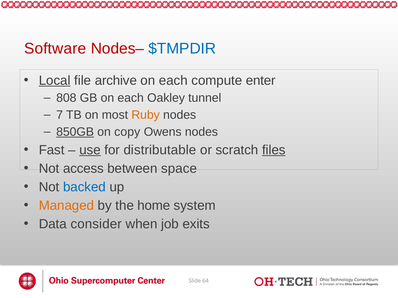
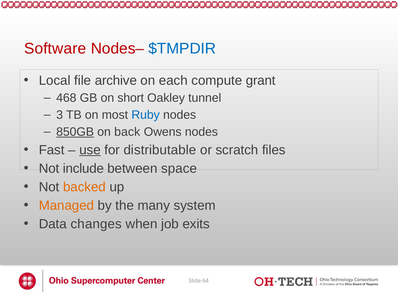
Local underline: present -> none (55, 81)
enter: enter -> grant (261, 81)
808: 808 -> 468 (66, 98)
GB on each: each -> short (131, 98)
7: 7 -> 3 (60, 115)
Ruby colour: orange -> blue (146, 115)
copy: copy -> back (127, 132)
files underline: present -> none (274, 150)
access: access -> include (83, 169)
backed colour: blue -> orange (84, 187)
home: home -> many (154, 206)
consider: consider -> changes (96, 224)
